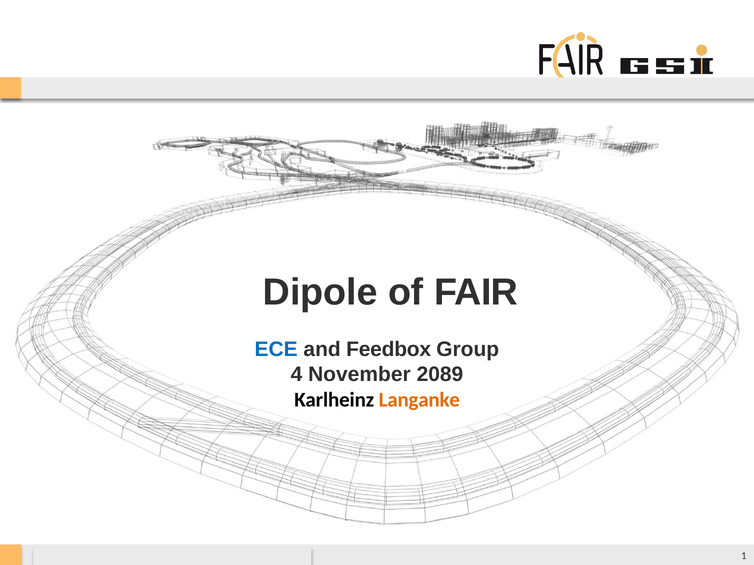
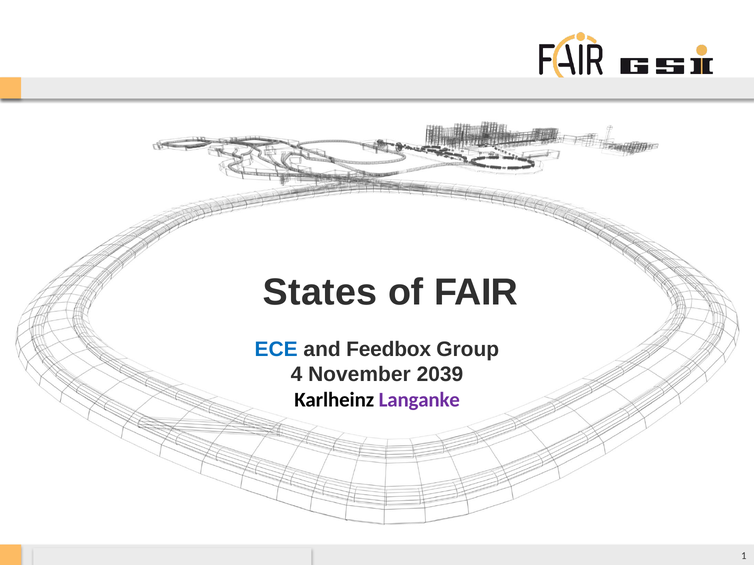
Dipole: Dipole -> States (320, 293)
2089: 2089 -> 2039 (440, 375)
Langanke colour: orange -> purple (419, 400)
